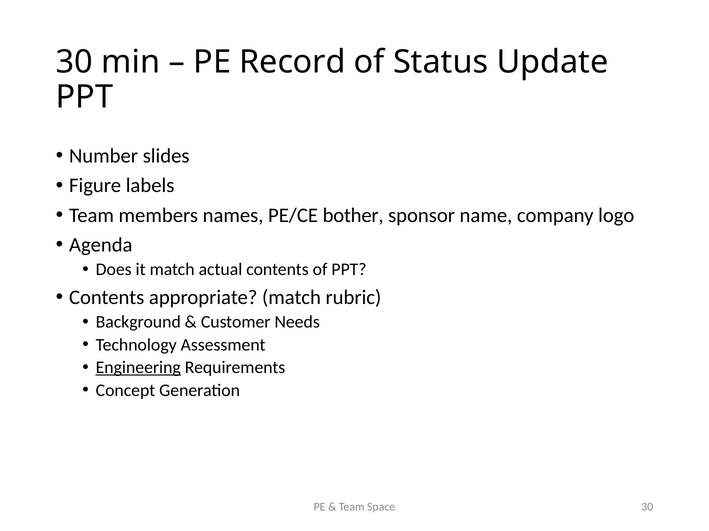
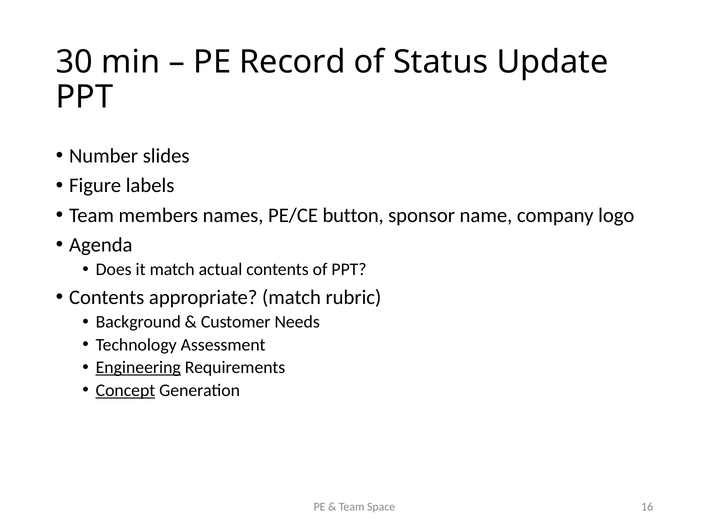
bother: bother -> button (353, 216)
Concept underline: none -> present (125, 391)
Space 30: 30 -> 16 (647, 508)
